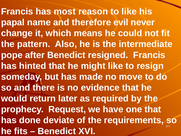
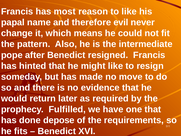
Request: Request -> Fulfilled (67, 109)
deviate: deviate -> depose (59, 120)
